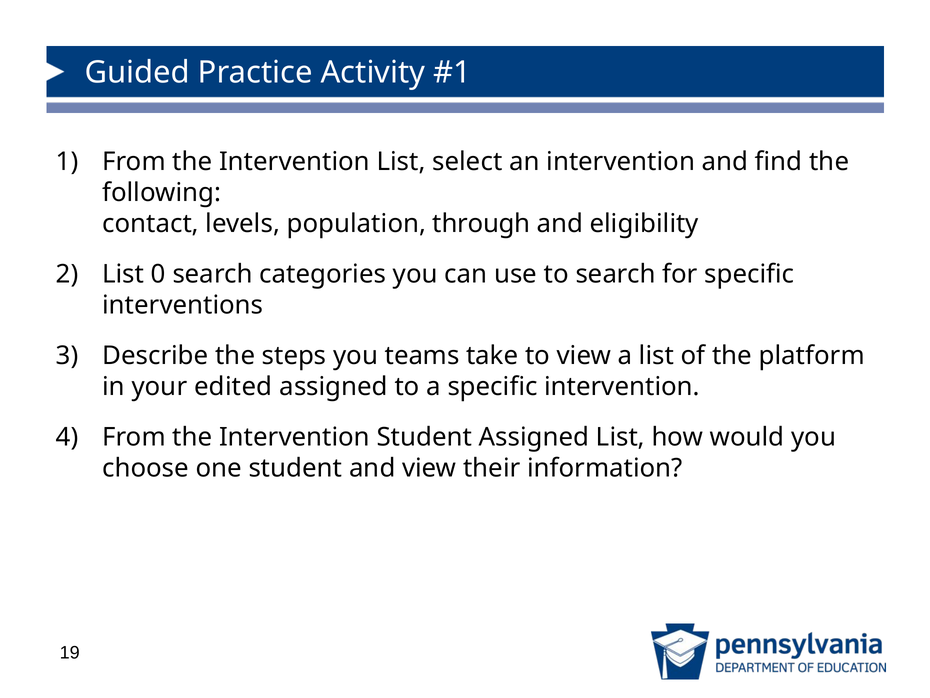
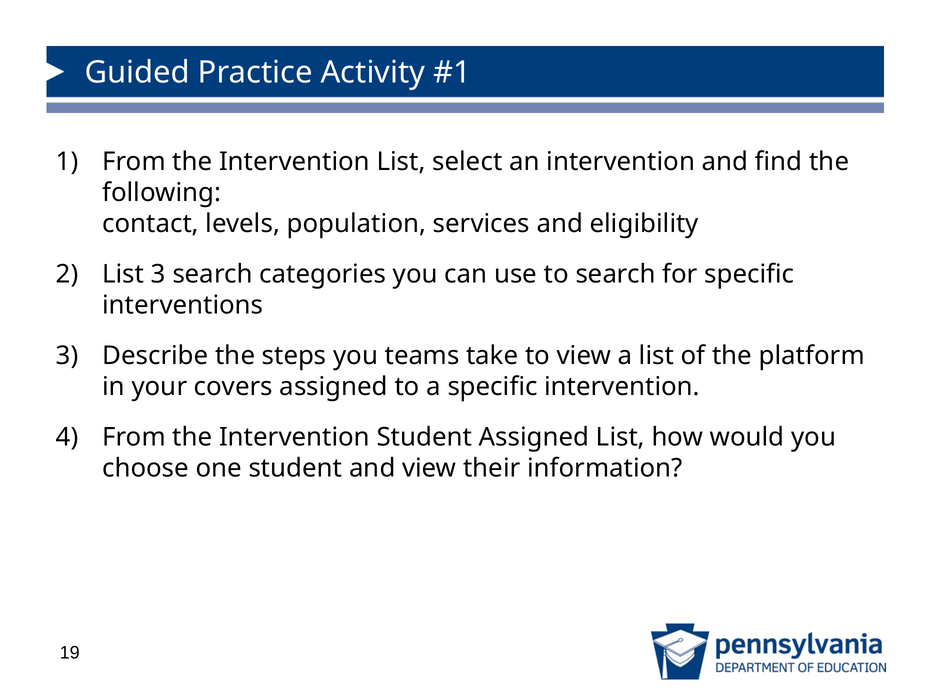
through: through -> services (481, 223)
List 0: 0 -> 3 (158, 274)
edited: edited -> covers (233, 386)
